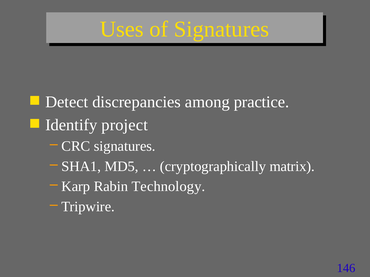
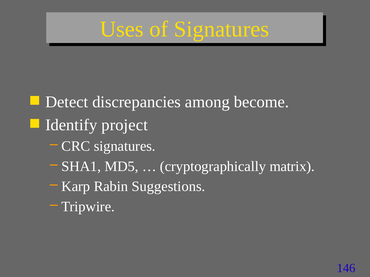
practice: practice -> become (261, 102)
Technology: Technology -> Suggestions (168, 187)
